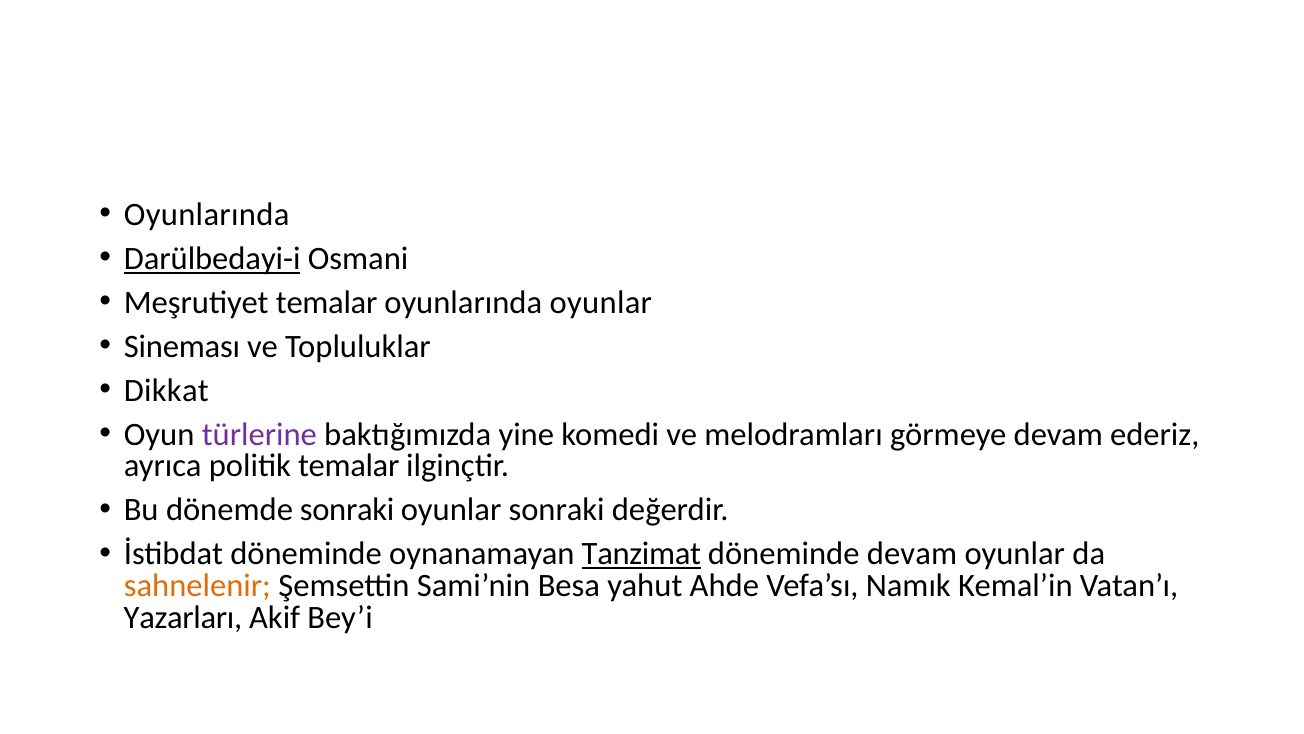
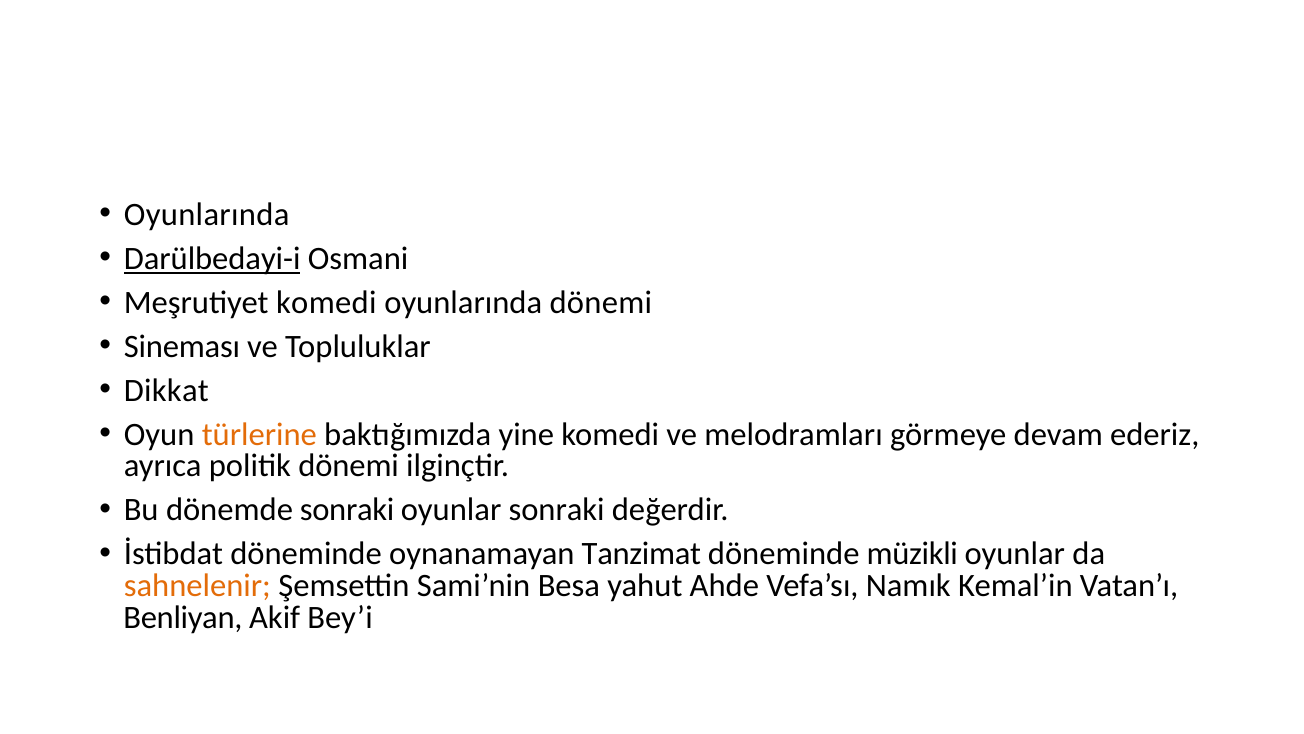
Meşrutiyet temalar: temalar -> komedi (326, 303)
oyunlarında oyunlar: oyunlar -> dönemi (601, 303)
türlerine colour: purple -> orange (259, 434)
politik temalar: temalar -> dönemi (349, 466)
Tanzimat underline: present -> none (641, 554)
döneminde devam: devam -> müzikli (912, 554)
Yazarları: Yazarları -> Benliyan (183, 617)
